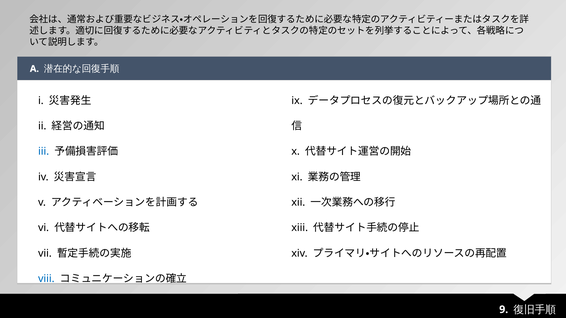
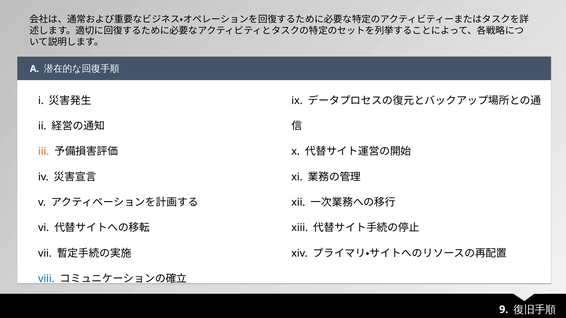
iii colour: blue -> orange (44, 152)
